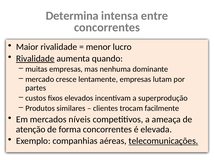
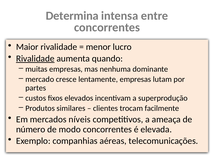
atenção: atenção -> número (31, 130)
forma: forma -> modo (70, 130)
telecomunicações underline: present -> none (163, 141)
